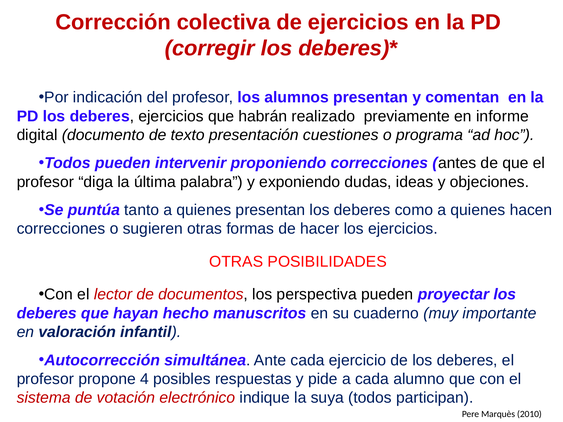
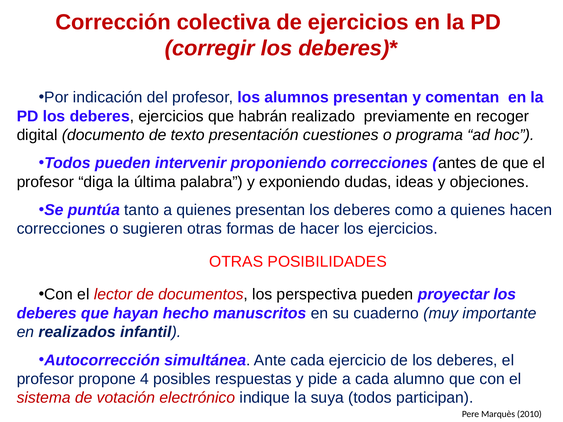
informe: informe -> recoger (503, 116)
valoración: valoración -> realizados (77, 332)
